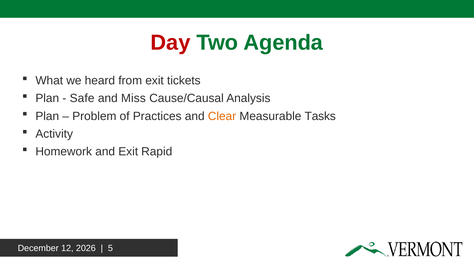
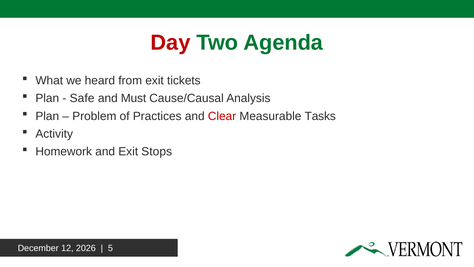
Miss: Miss -> Must (134, 98)
Clear colour: orange -> red (222, 116)
Rapid: Rapid -> Stops (157, 151)
